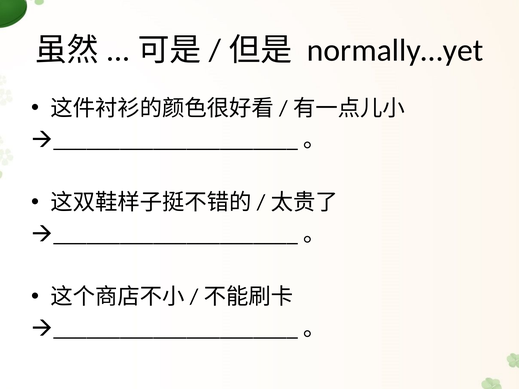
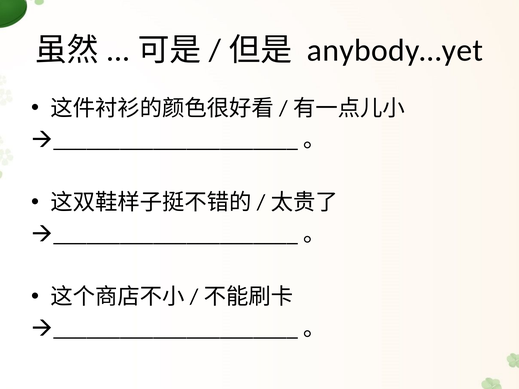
normally…yet: normally…yet -> anybody…yet (395, 50)
